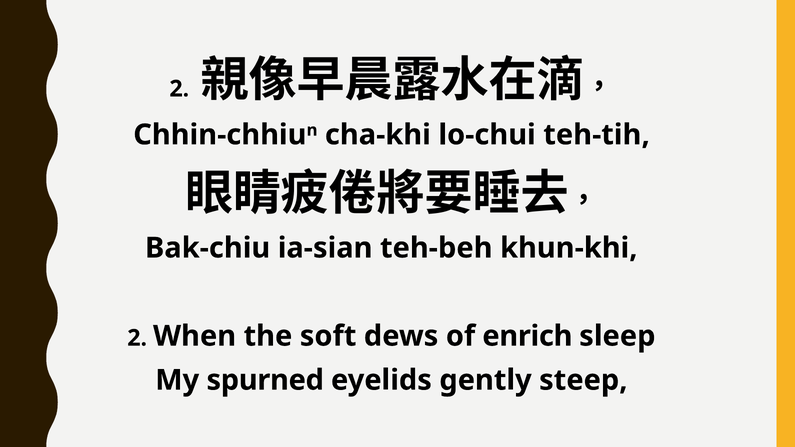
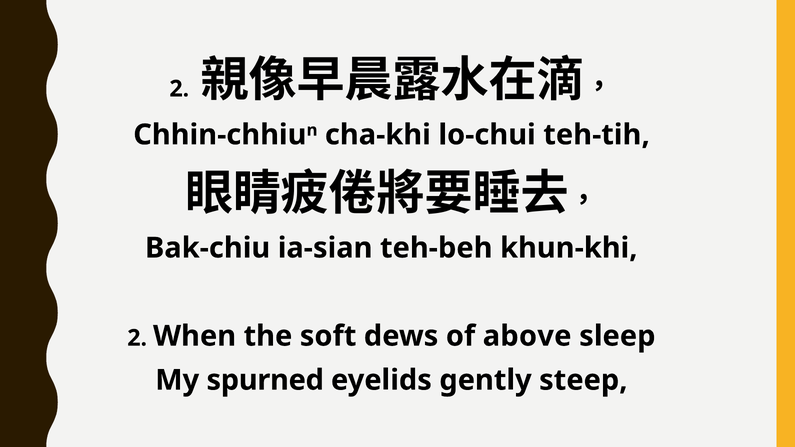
enrich: enrich -> above (527, 336)
